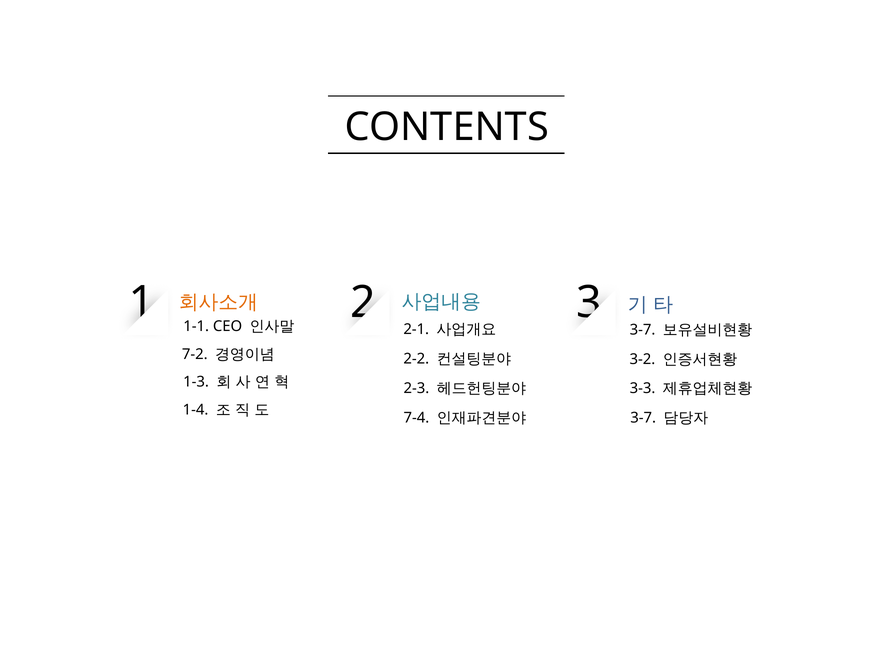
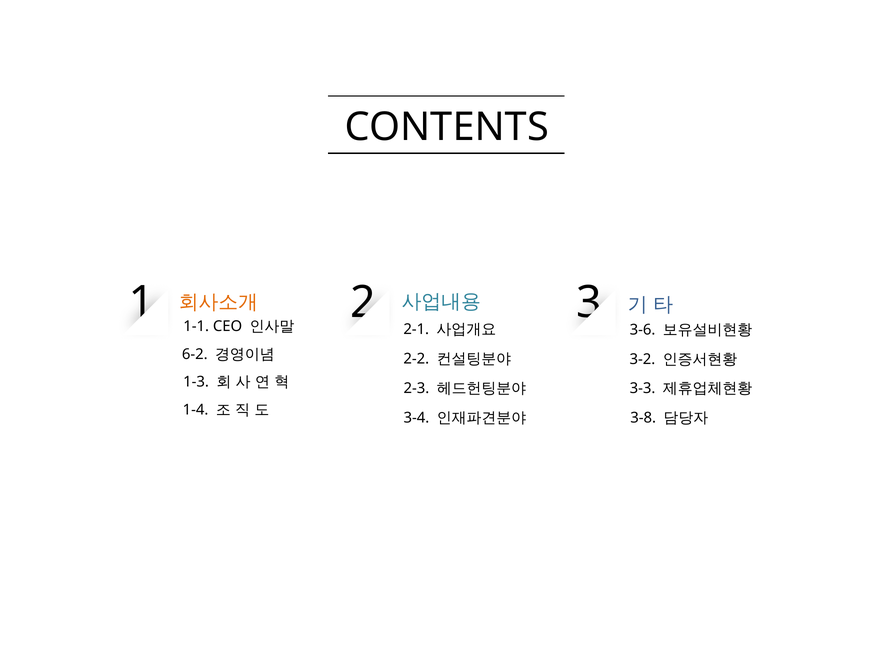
3-7: 3-7 -> 3-6 (643, 330)
7-2: 7-2 -> 6-2 (195, 354)
7-4: 7-4 -> 3-4 (416, 417)
3-7: 3-7 -> 3-8 (643, 418)
